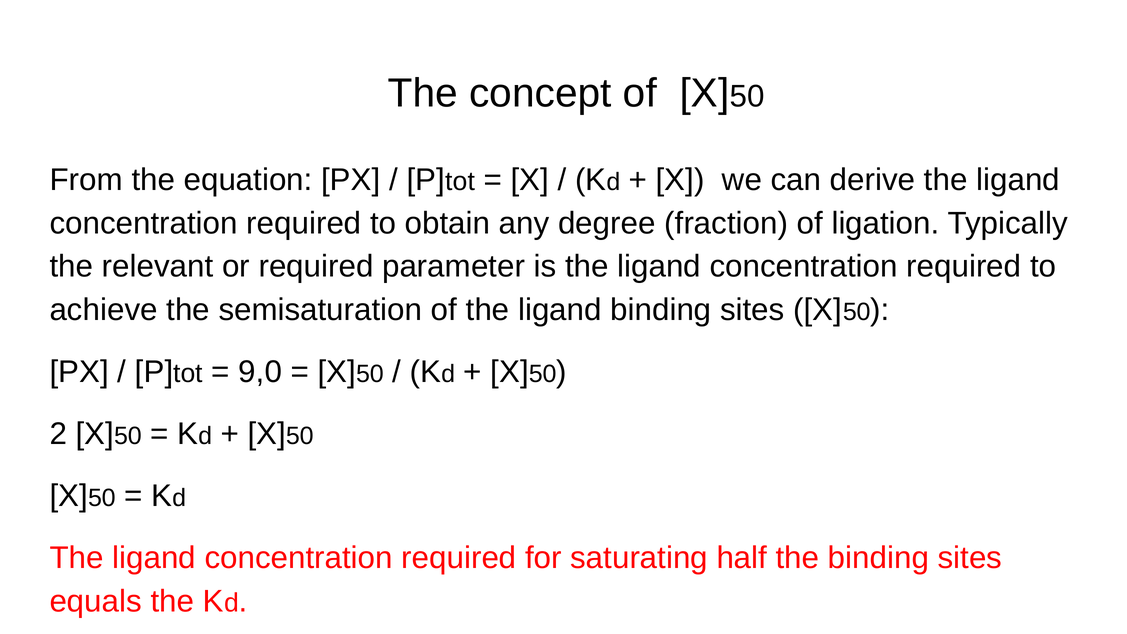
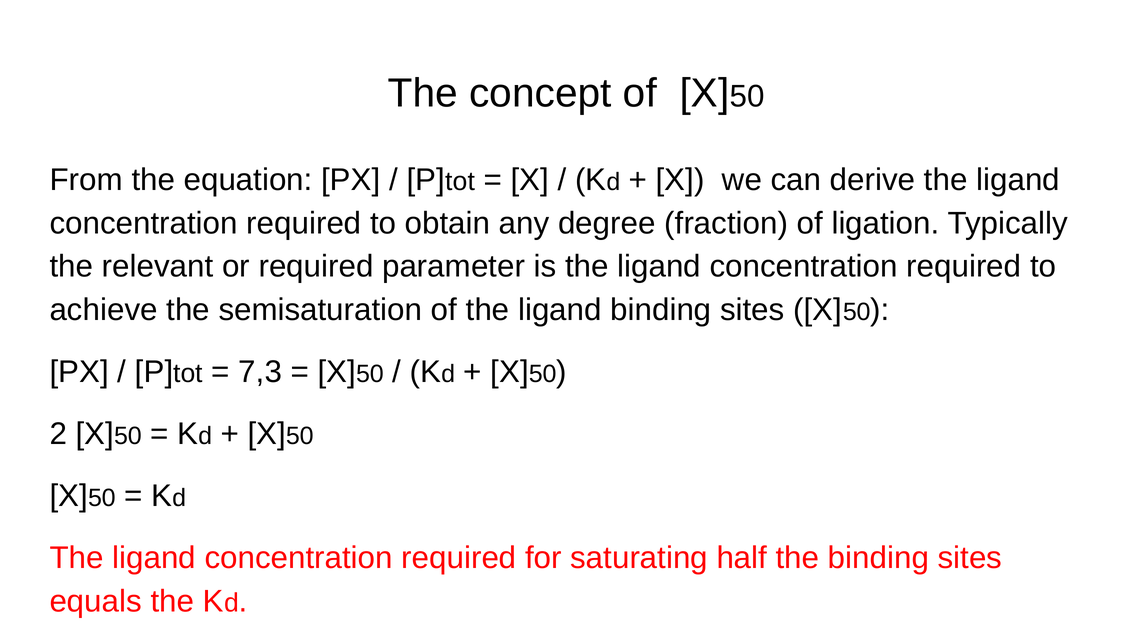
9,0: 9,0 -> 7,3 (260, 372)
